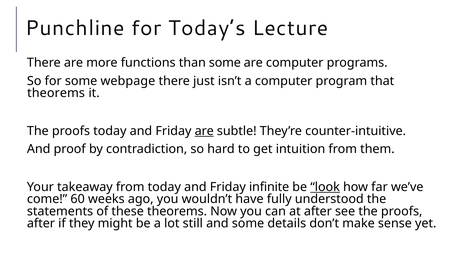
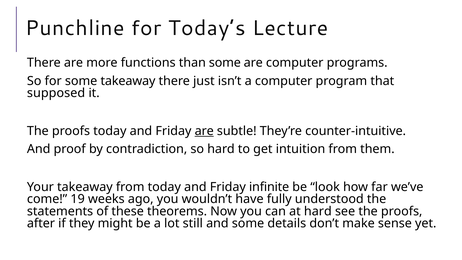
some webpage: webpage -> takeaway (128, 81)
theorems: theorems -> supposed (56, 93)
look underline: present -> none (325, 187)
60: 60 -> 19 (78, 199)
at after: after -> hard (318, 211)
